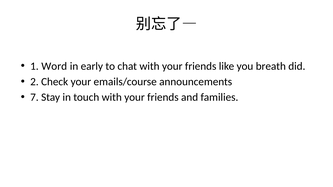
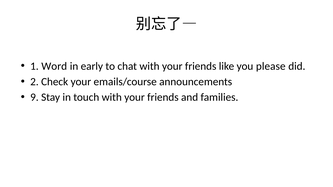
breath: breath -> please (271, 66)
7: 7 -> 9 (34, 97)
